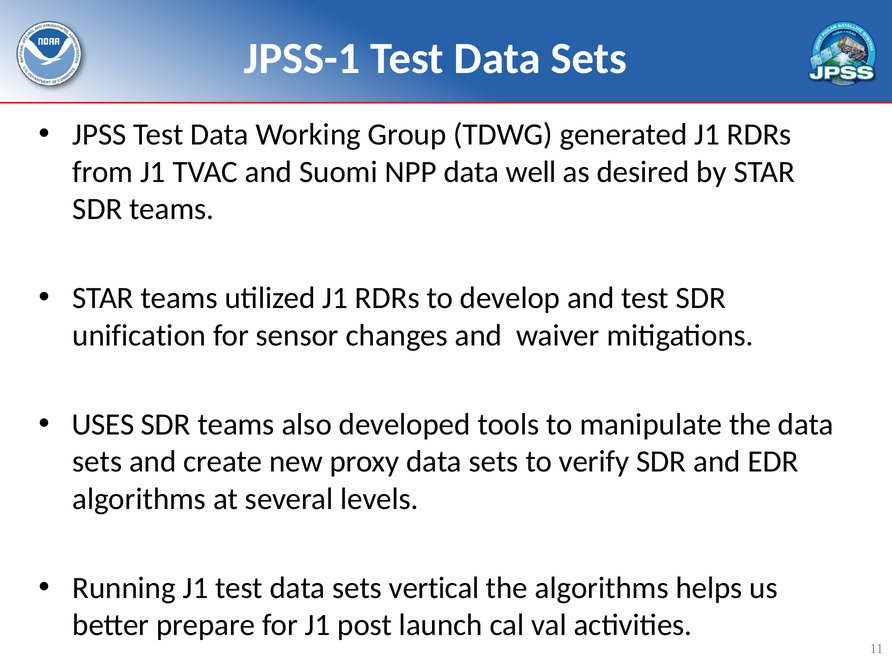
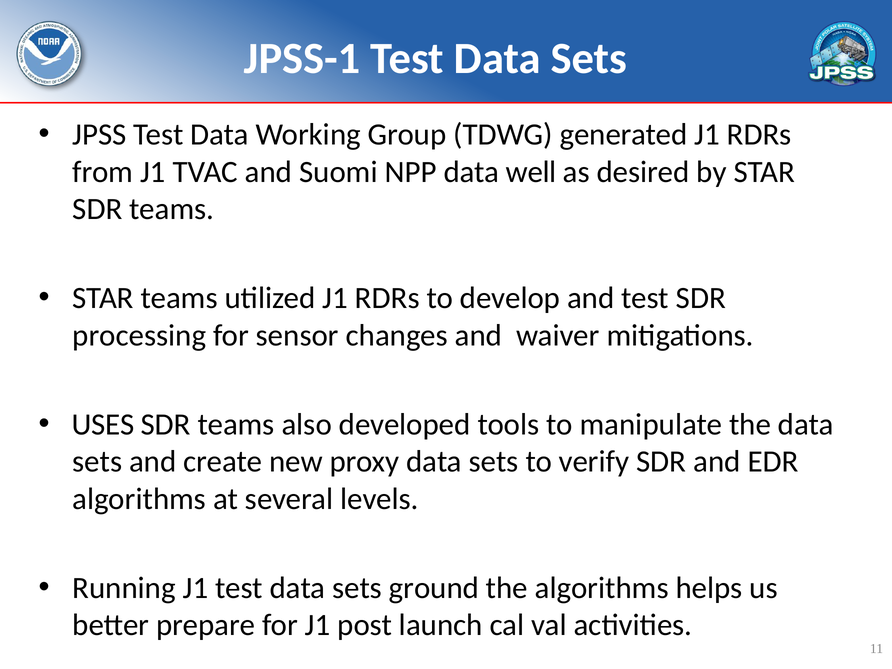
unification: unification -> processing (139, 335)
vertical: vertical -> ground (434, 588)
